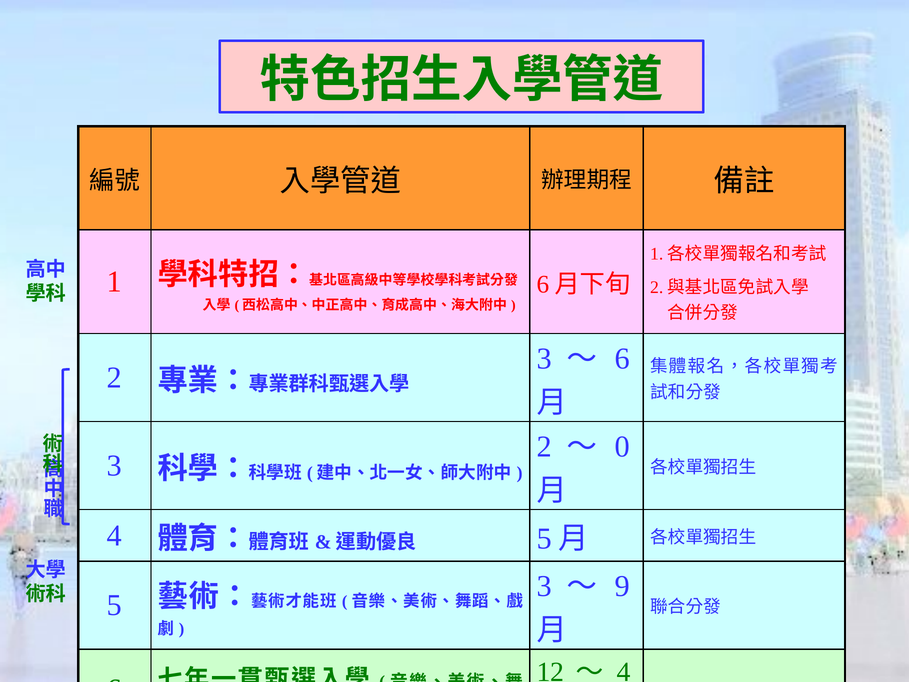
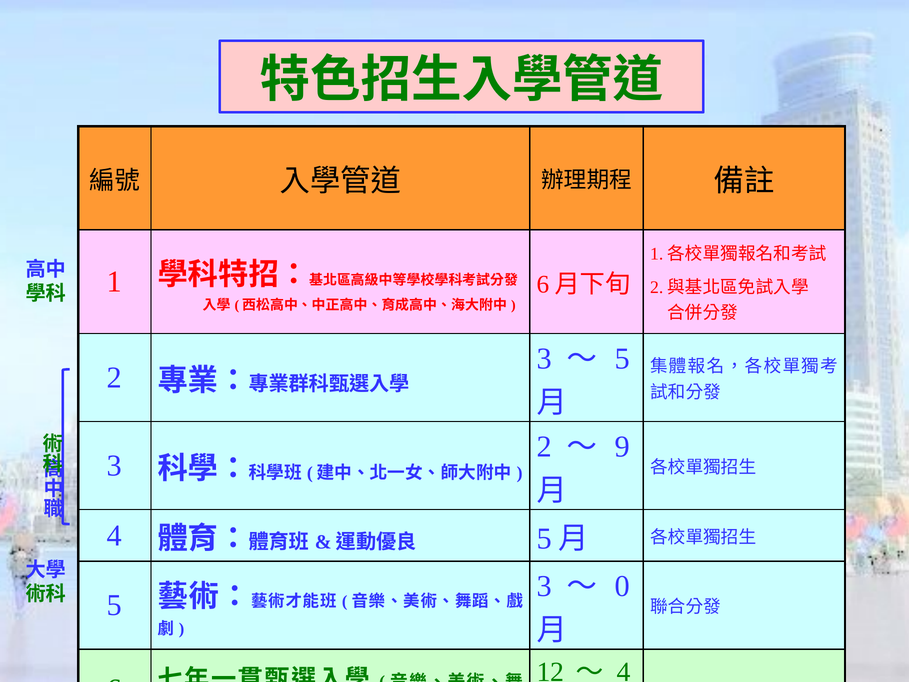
6: 6 -> 5 (622, 359)
0: 0 -> 9 (622, 446)
9: 9 -> 0 (622, 586)
